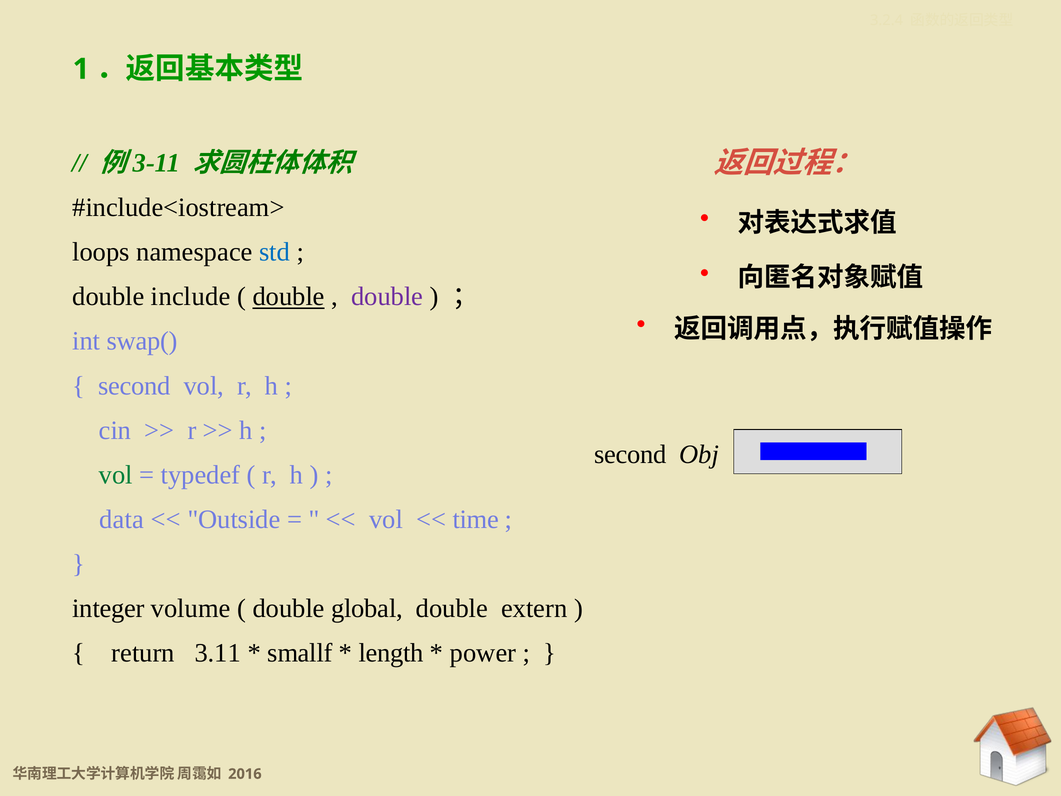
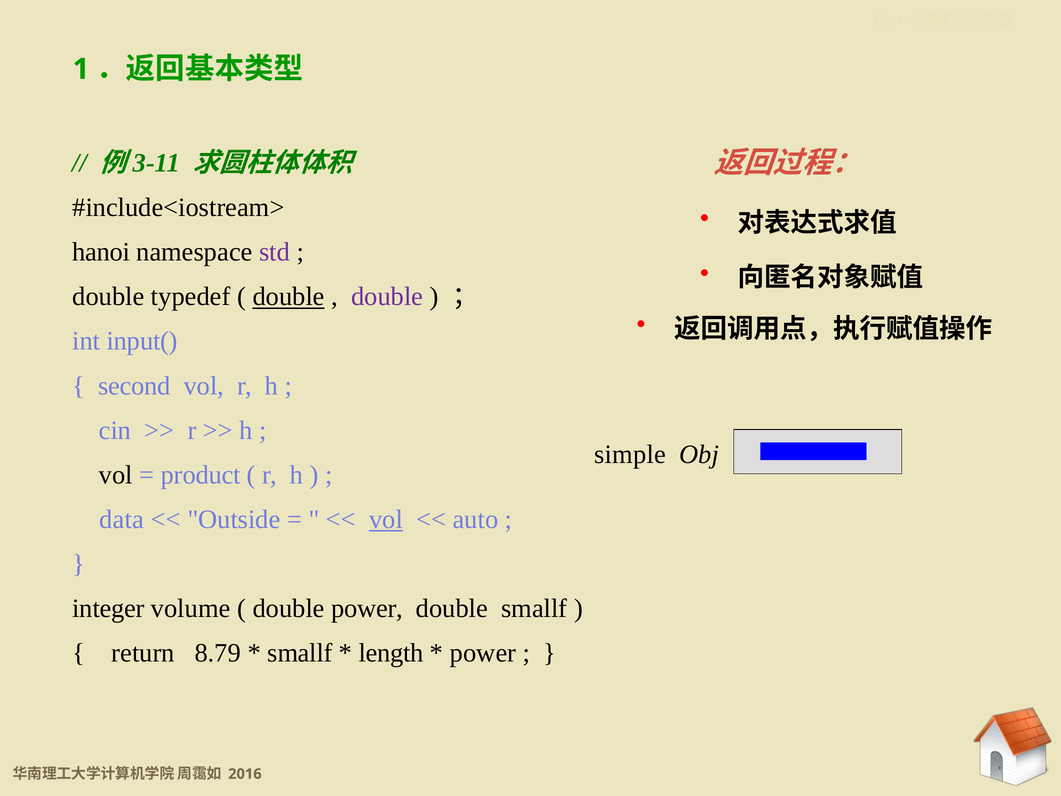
loops: loops -> hanoi (101, 252)
std colour: blue -> purple (275, 252)
include: include -> typedef (191, 297)
swap(: swap( -> input( (142, 341)
second: second -> simple (630, 454)
vol colour: green -> black (116, 475)
typedef: typedef -> product (201, 475)
vol underline: none -> present (386, 519)
time: time -> auto (475, 519)
double global: global -> power (367, 608)
double extern: extern -> smallf (534, 608)
3.11: 3.11 -> 8.79 (218, 653)
